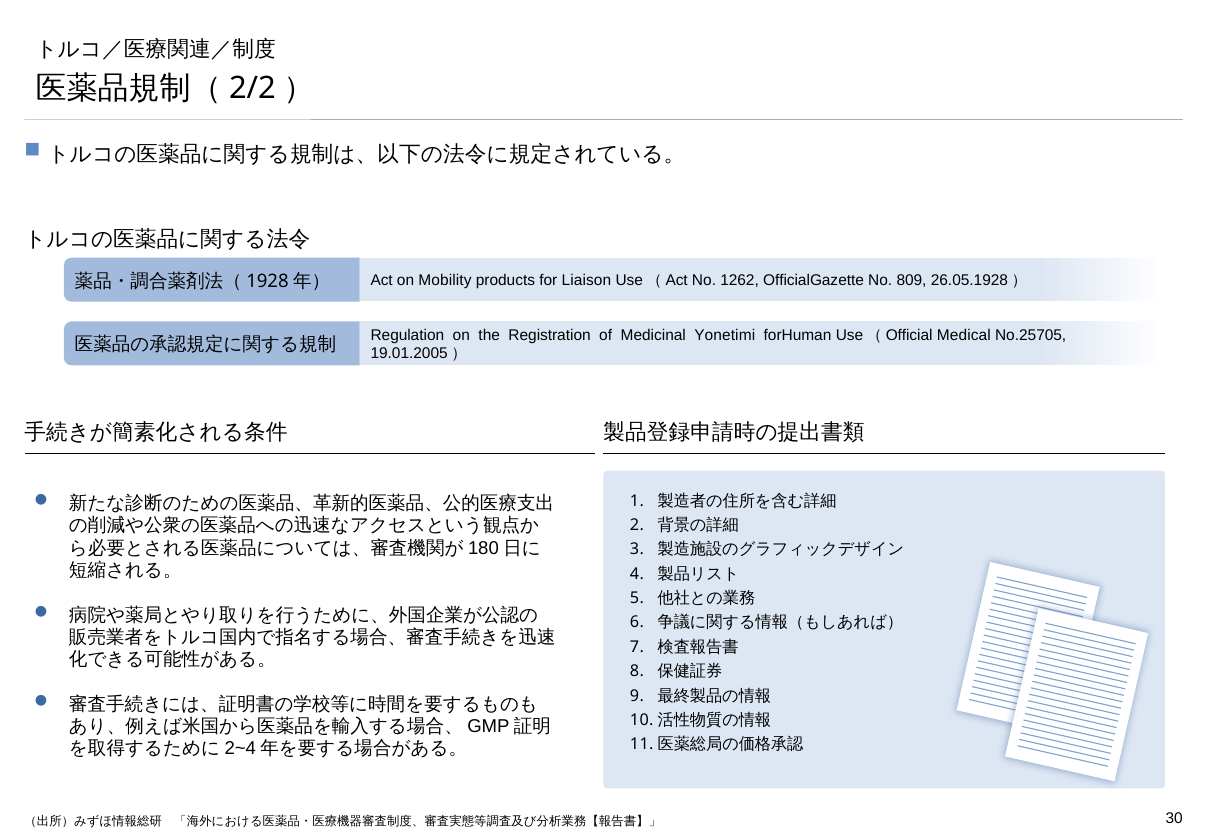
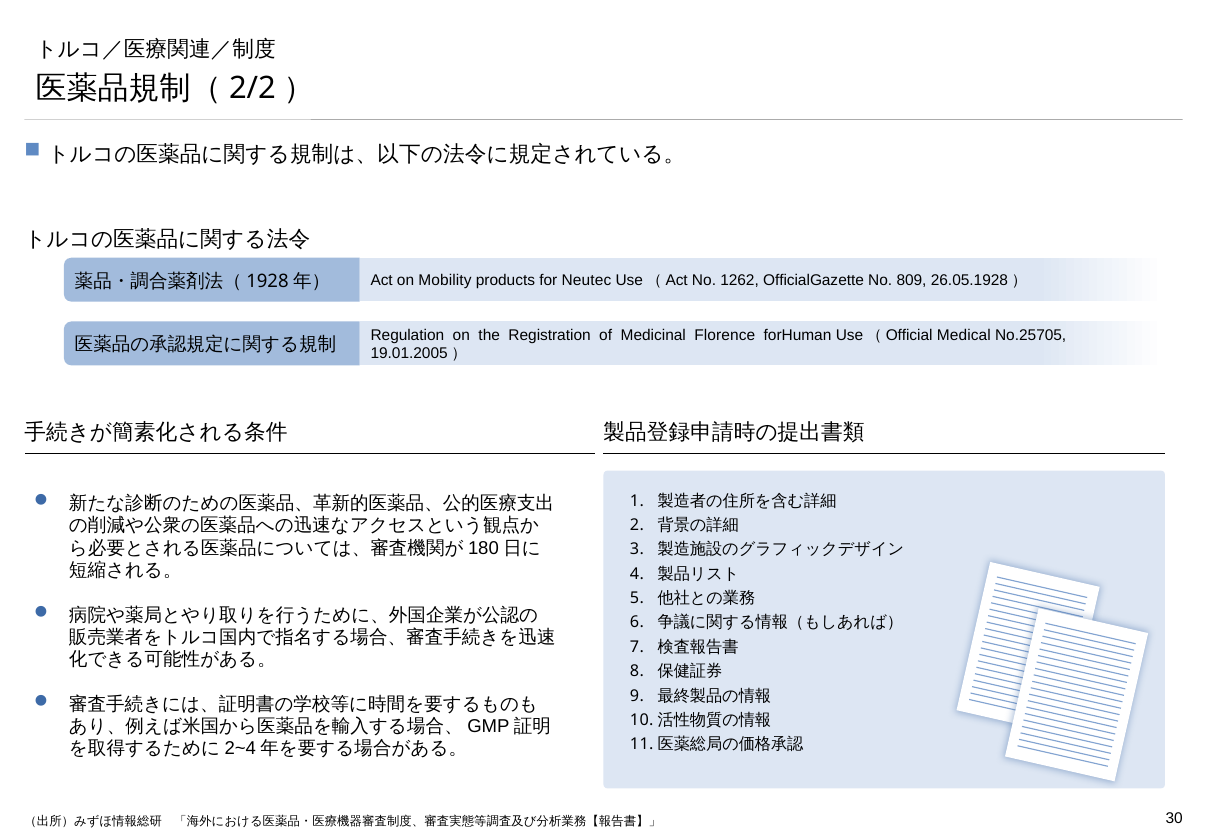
Liaison: Liaison -> Neutec (586, 281)
Yonetimi: Yonetimi -> Florence (725, 335)
